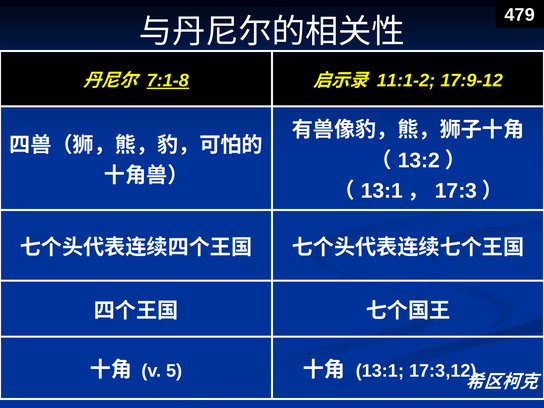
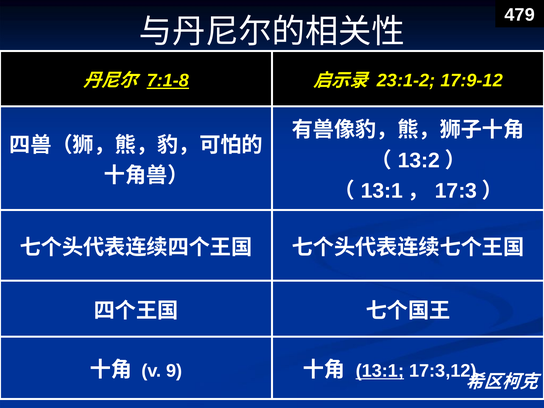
11:1-2: 11:1-2 -> 23:1-2 (406, 81)
5: 5 -> 9 (174, 371)
13:1 underline: none -> present (380, 371)
